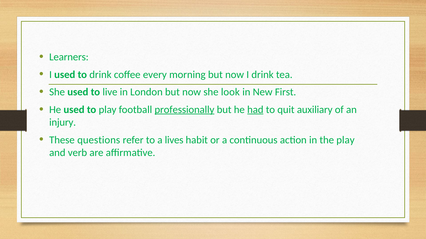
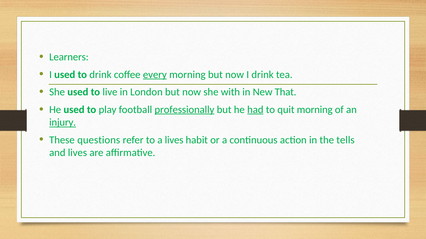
every underline: none -> present (155, 75)
look: look -> with (230, 92)
First: First -> That (286, 92)
quit auxiliary: auxiliary -> morning (315, 110)
injury underline: none -> present (63, 123)
the play: play -> tells (346, 140)
and verb: verb -> lives (77, 153)
